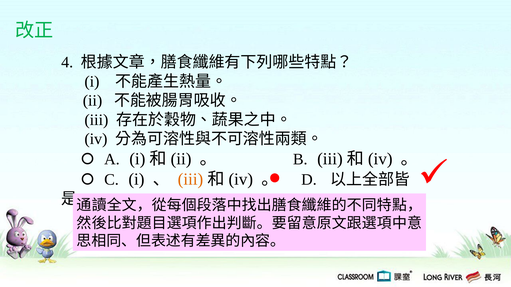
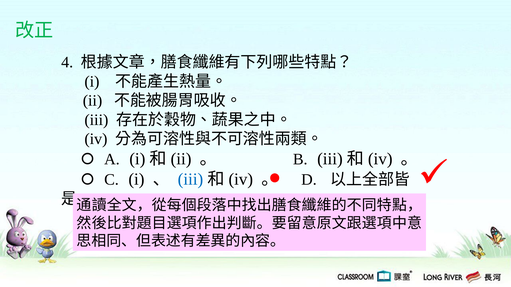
iii colour: orange -> blue (190, 179)
